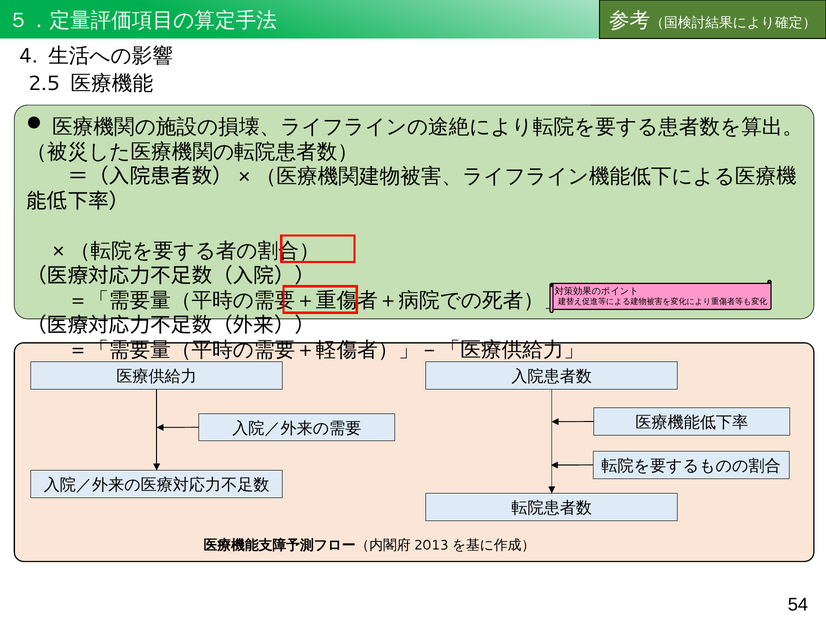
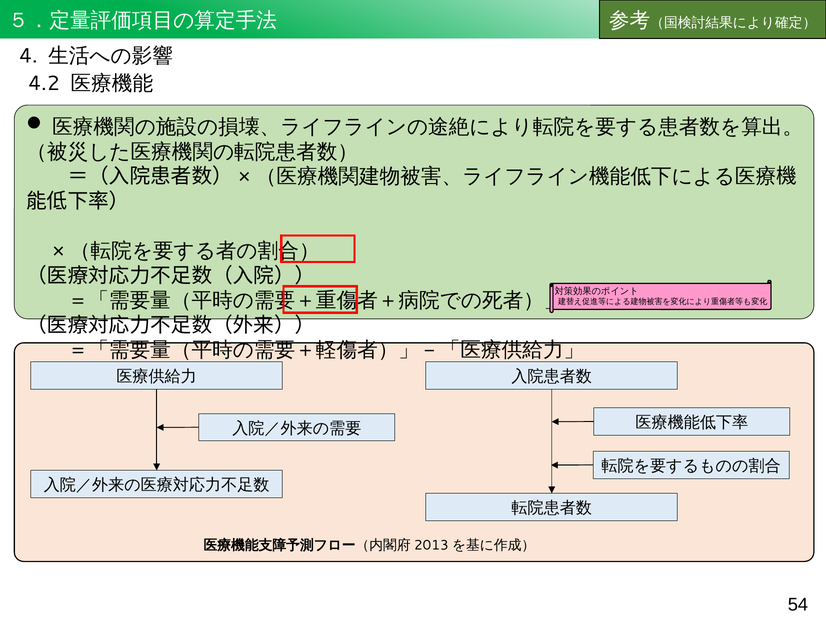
2.5: 2.5 -> 4.2 (44, 84)
